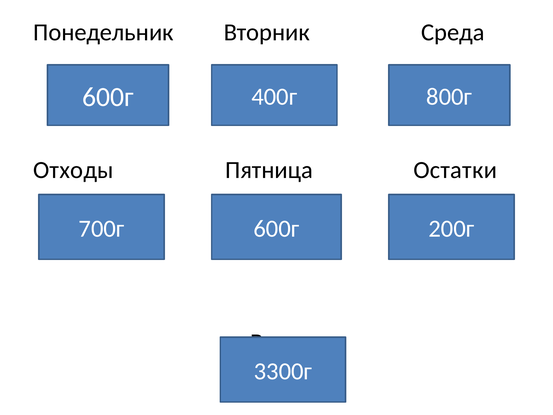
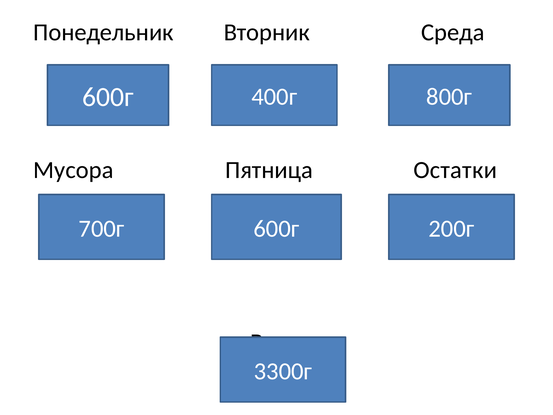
Отходы: Отходы -> Мусора (73, 170)
